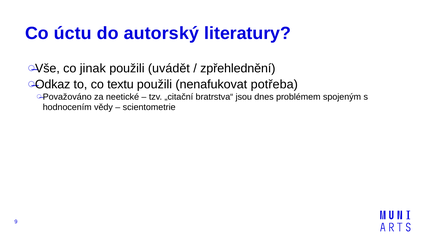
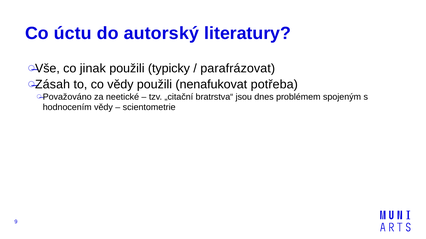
uvádět: uvádět -> typicky (169, 69)
zpřehlednění: zpřehlednění -> parafrázovat (238, 69)
Odkaz: Odkaz -> Zásah (53, 84)
co textu: textu -> vědy (120, 84)
